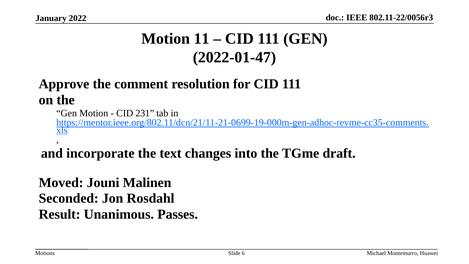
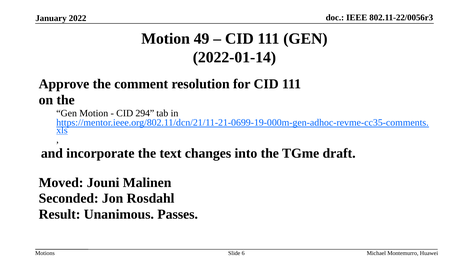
11: 11 -> 49 (202, 39)
2022-01-47: 2022-01-47 -> 2022-01-14 (234, 57)
231: 231 -> 294 (145, 113)
